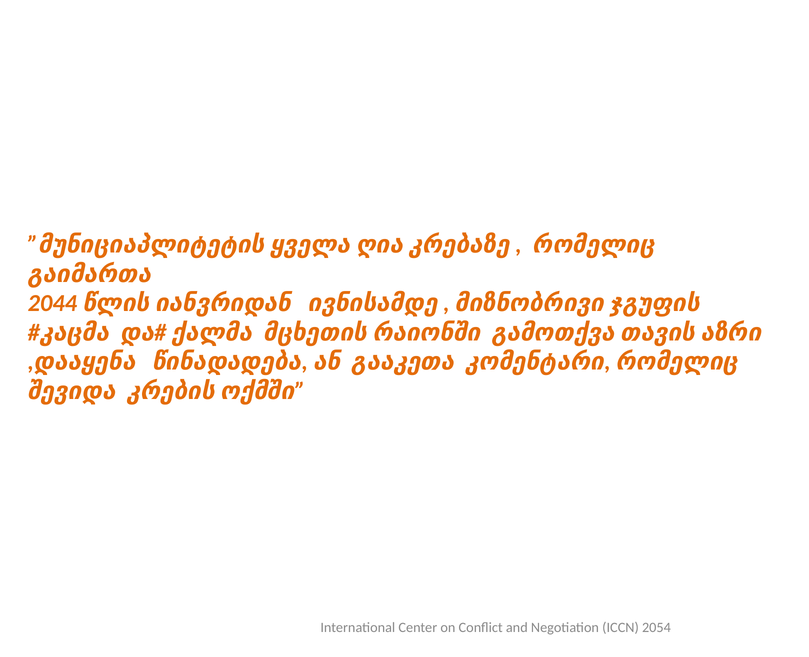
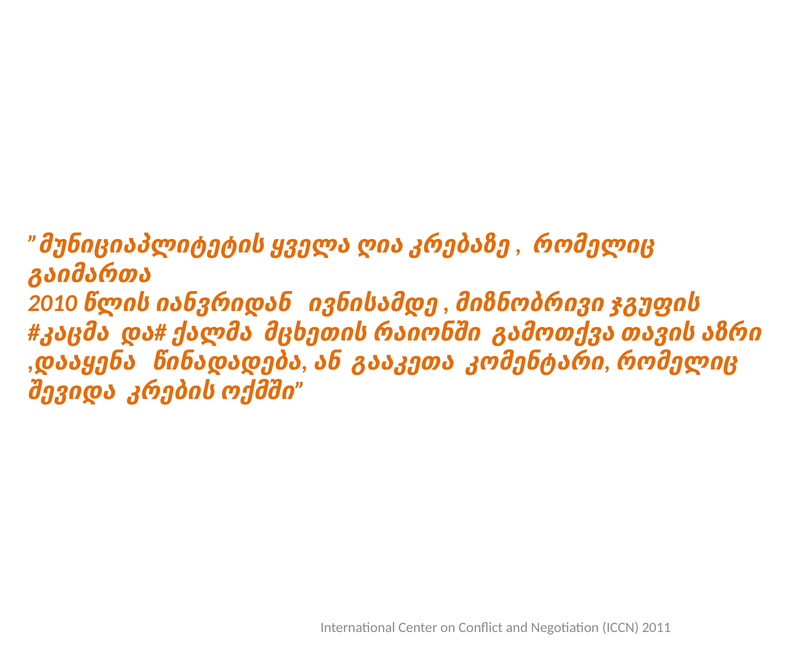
2044: 2044 -> 2010 (52, 304)
2054: 2054 -> 2011 (656, 628)
